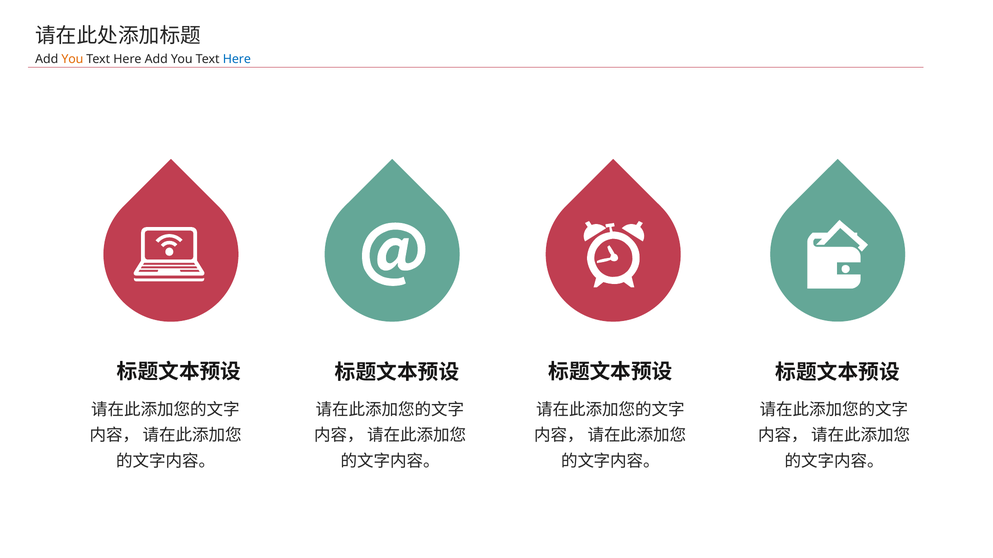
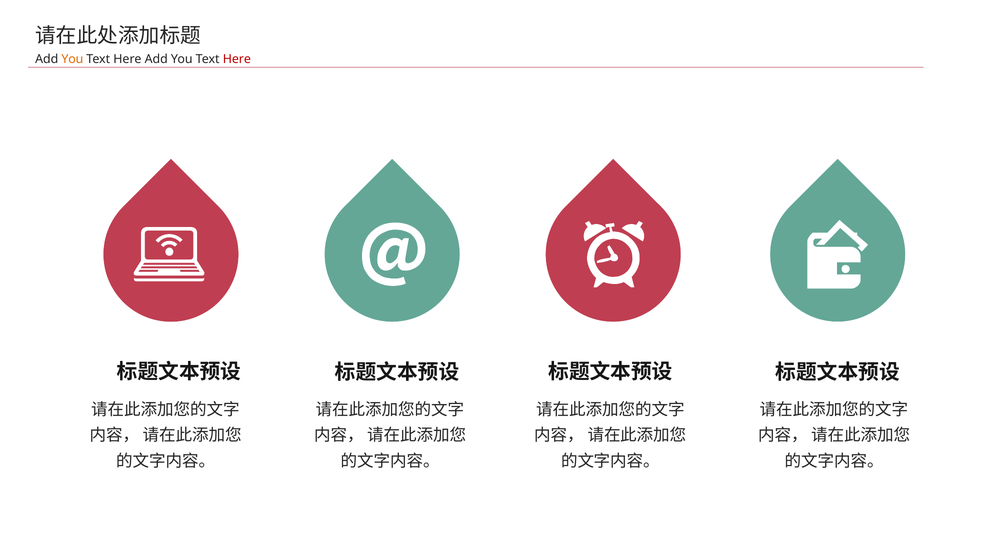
Here colour: blue -> red (237, 59)
